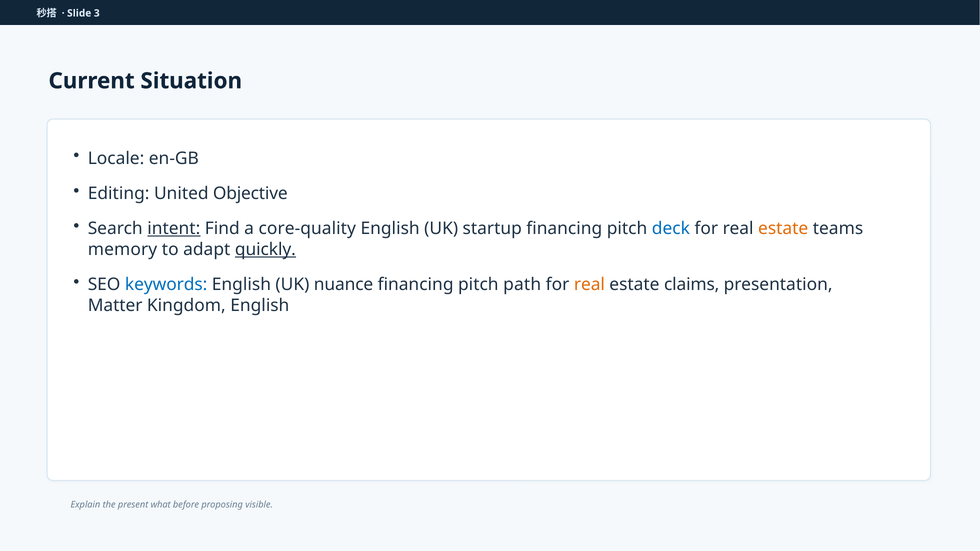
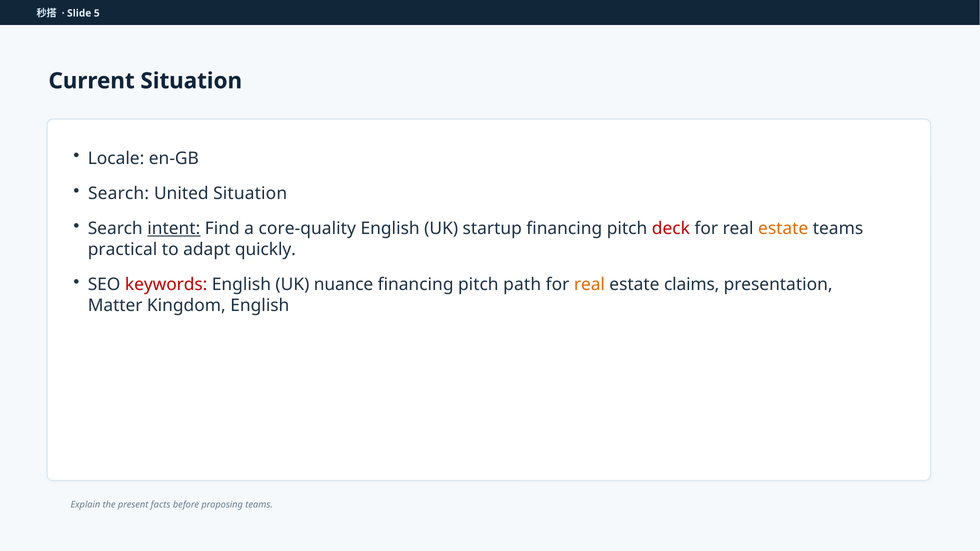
3: 3 -> 5 (97, 13)
Editing: Editing -> Search (119, 194)
United Objective: Objective -> Situation (250, 194)
deck colour: blue -> red (671, 229)
memory: memory -> practical (123, 250)
quickly underline: present -> none (265, 250)
keywords colour: blue -> red (166, 285)
what: what -> facts (161, 505)
proposing visible: visible -> teams (259, 505)
